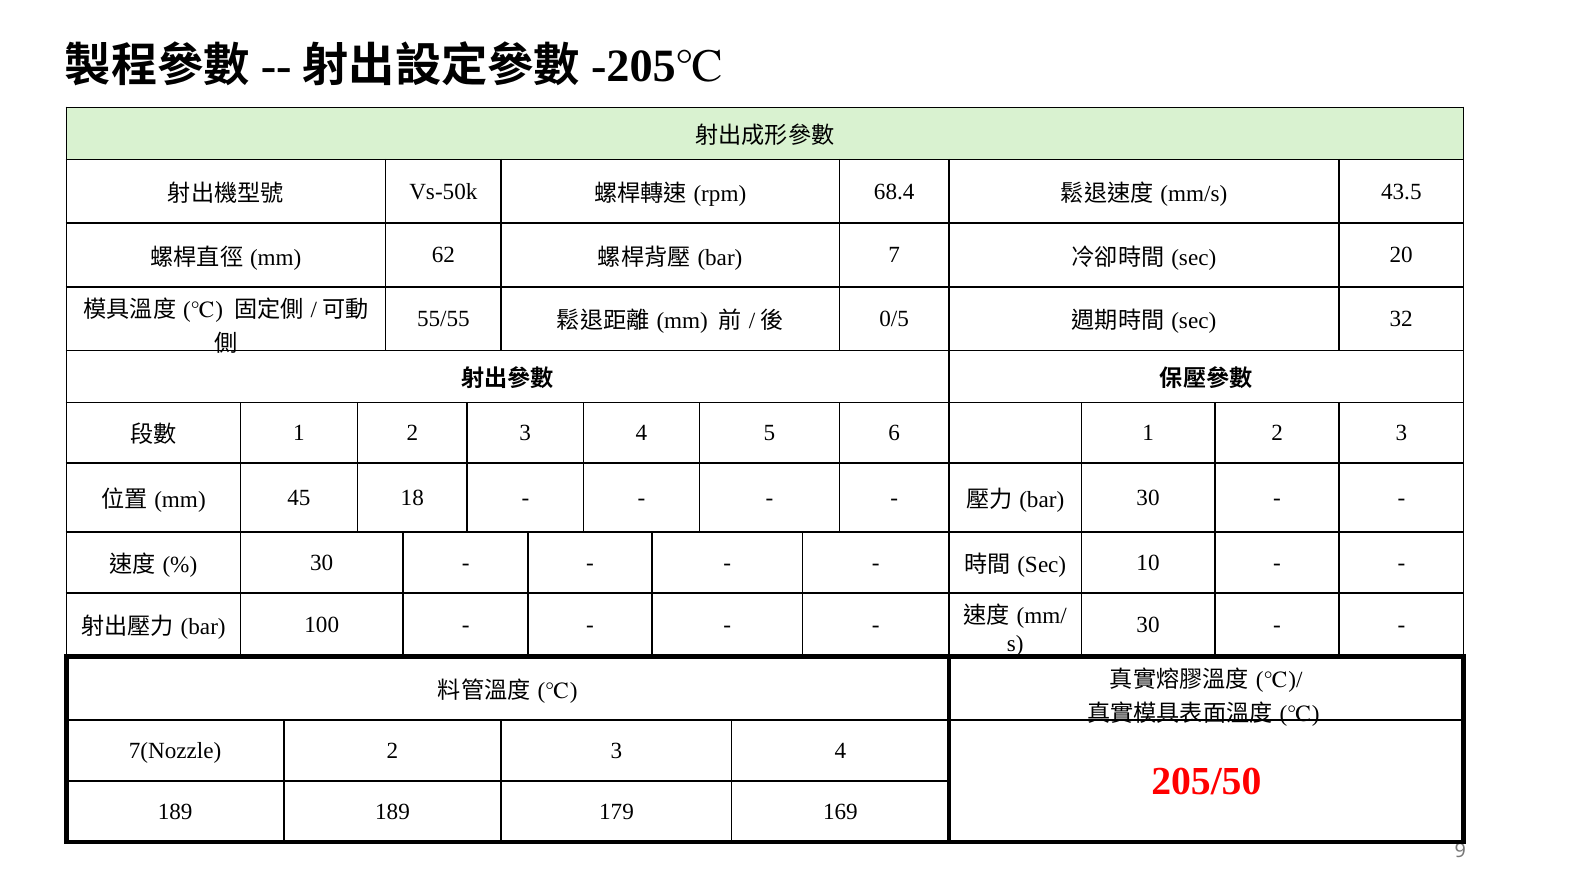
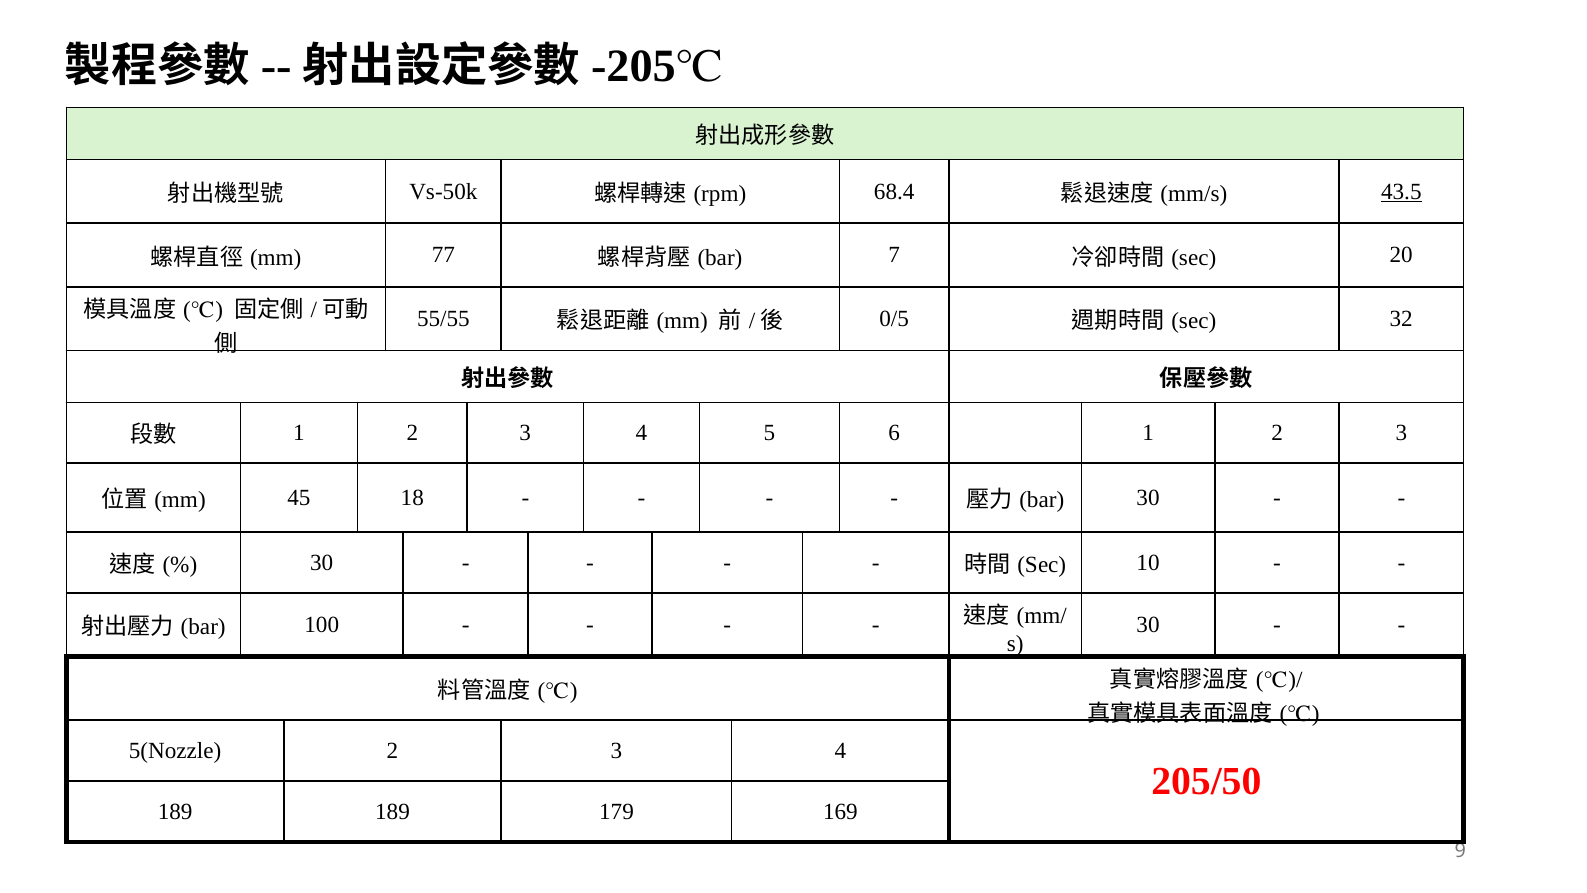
43.5 underline: none -> present (1401, 191)
62: 62 -> 77 (443, 255)
7(Nozzle: 7(Nozzle -> 5(Nozzle (175, 750)
